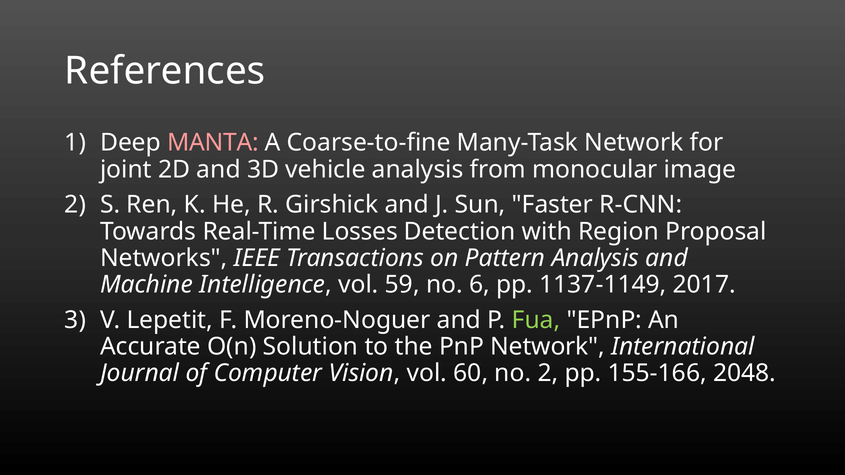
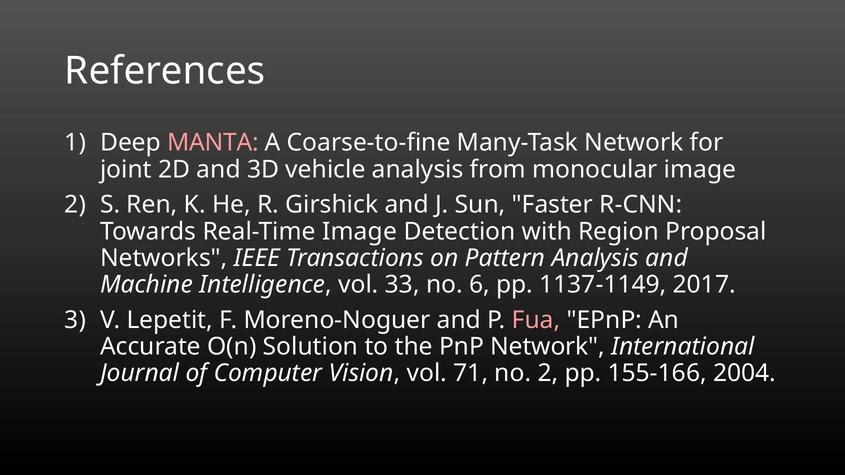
Real-Time Losses: Losses -> Image (360, 232)
59: 59 -> 33 (402, 285)
Fua colour: light green -> pink (536, 320)
60: 60 -> 71 (471, 373)
2048: 2048 -> 2004 (745, 373)
